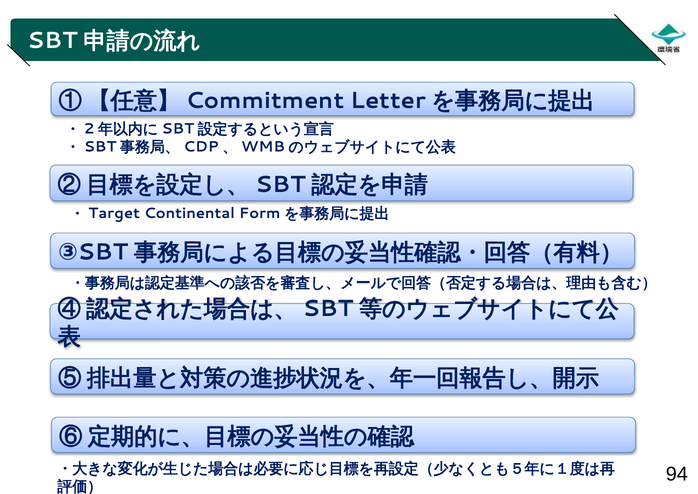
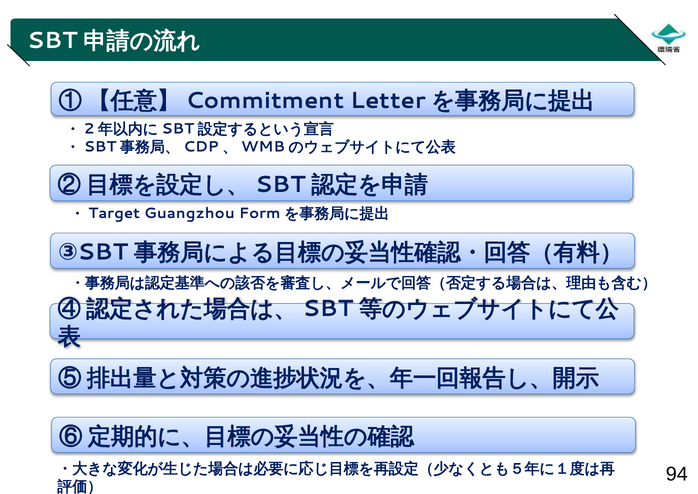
Continental: Continental -> Guangzhou (189, 213)
